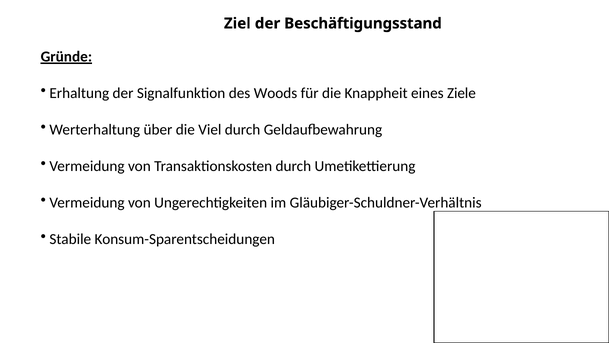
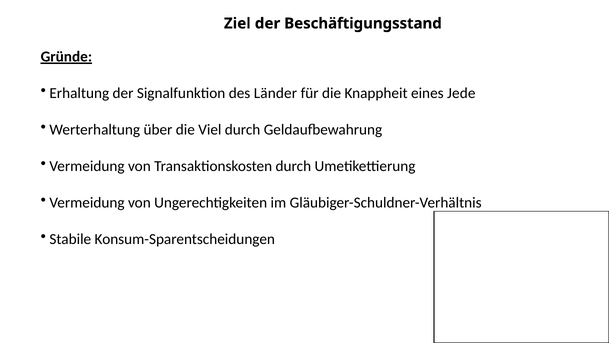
Woods: Woods -> Länder (275, 93)
Ziele: Ziele -> Jede (461, 93)
